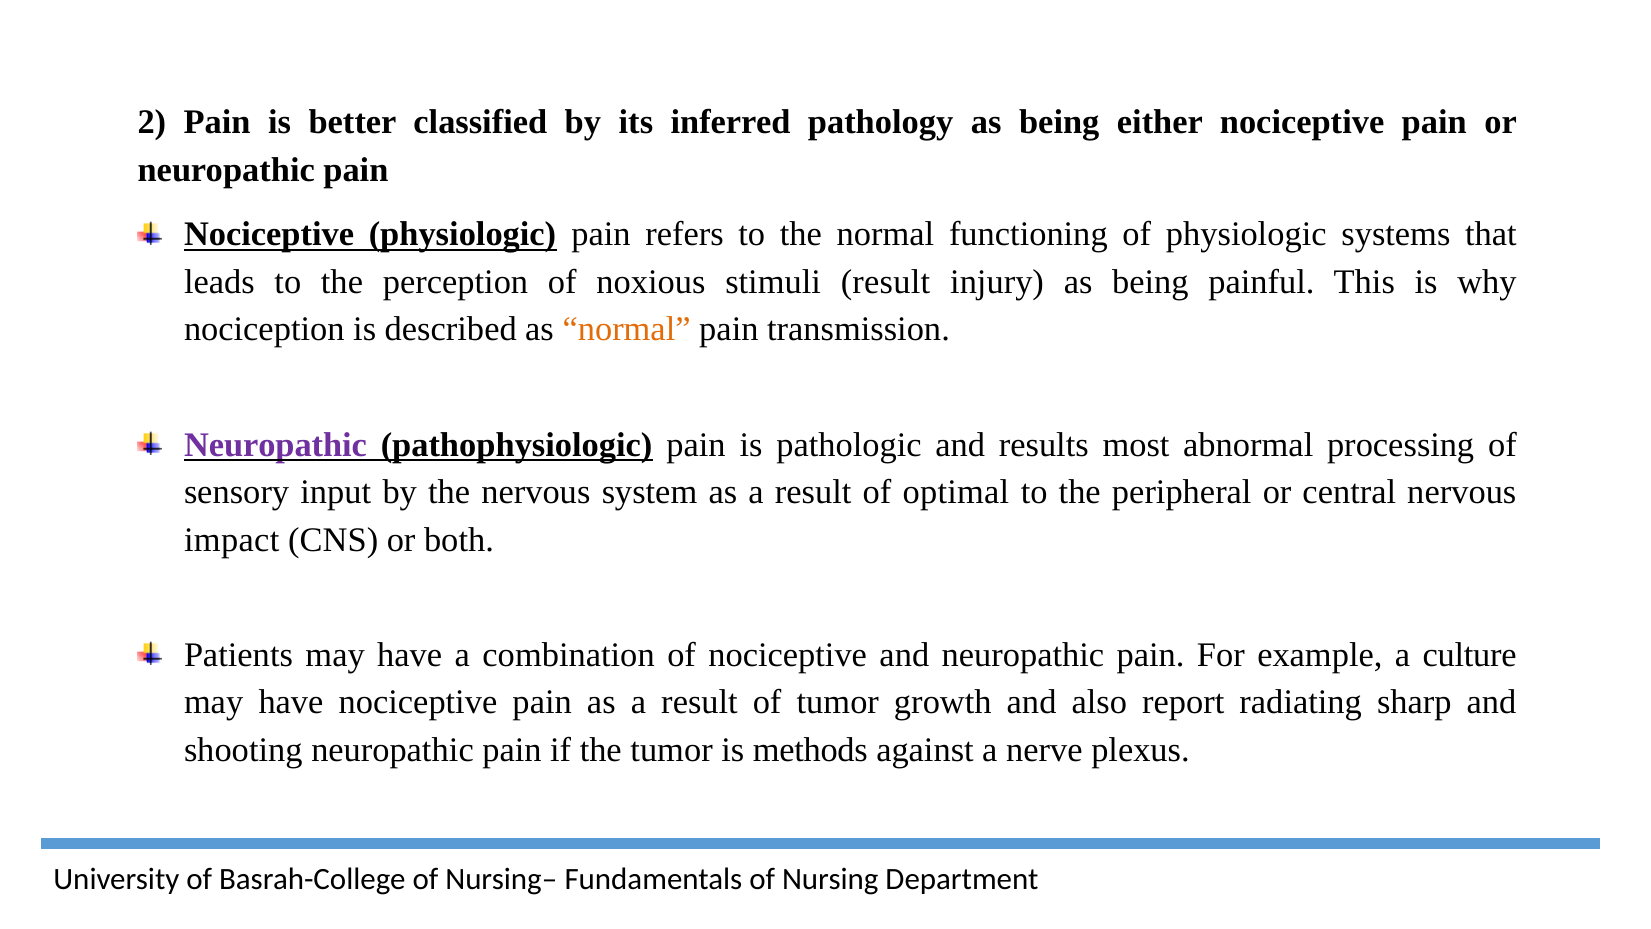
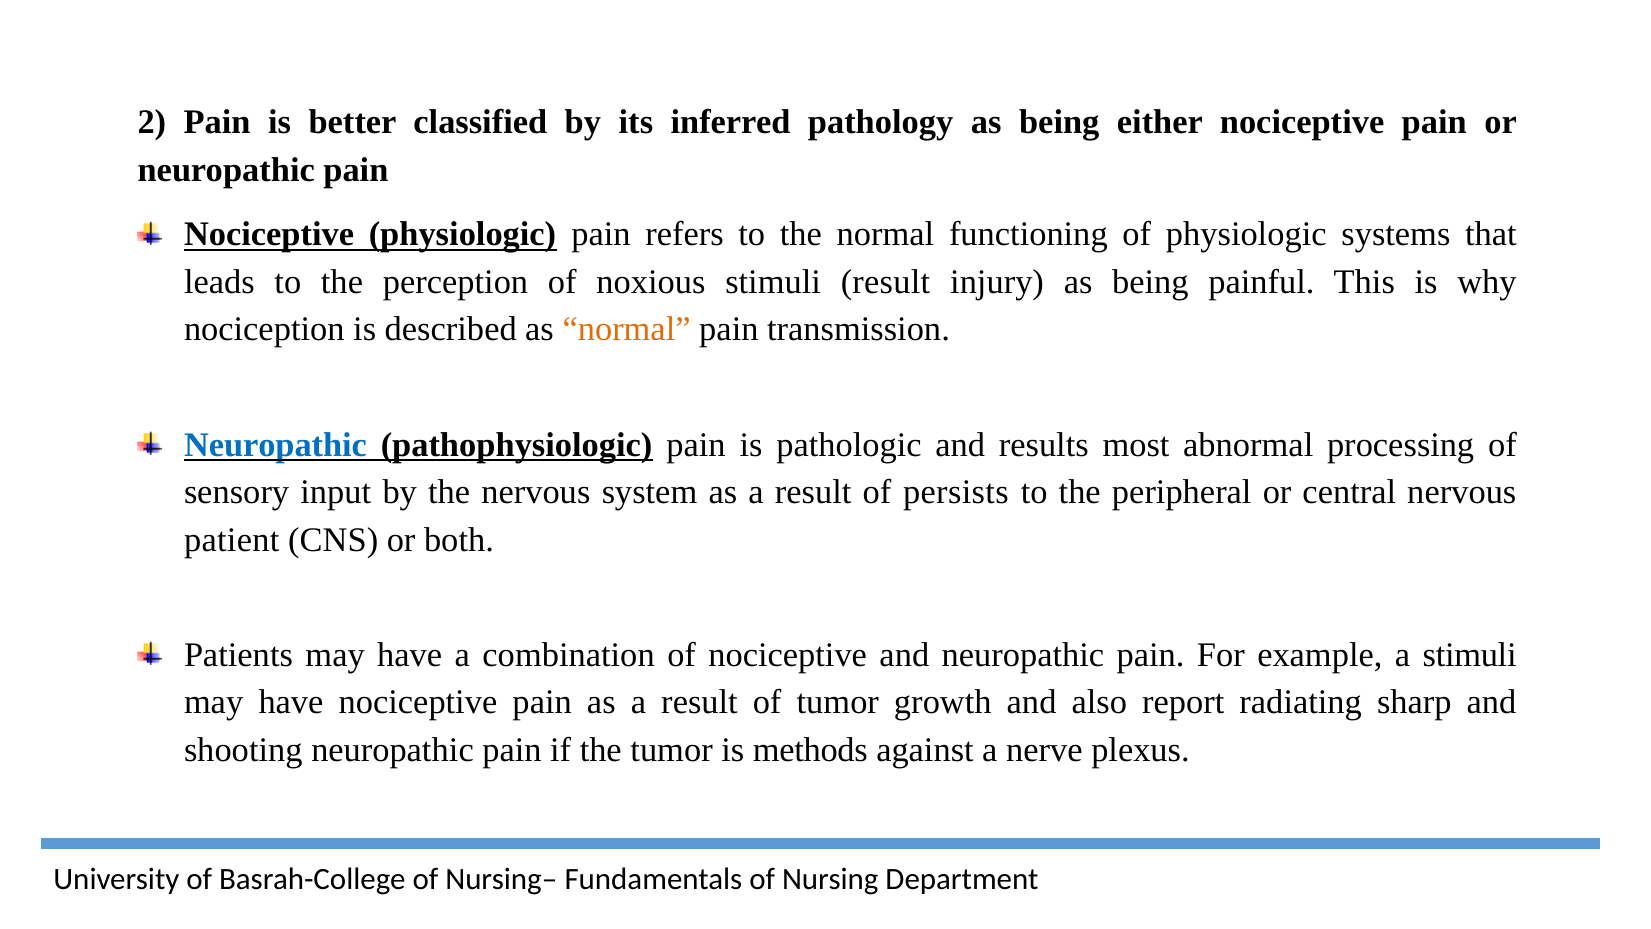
Neuropathic colour: purple -> blue (276, 445)
optimal: optimal -> persists (956, 492)
impact: impact -> patient (232, 540)
a culture: culture -> stimuli (1470, 655)
